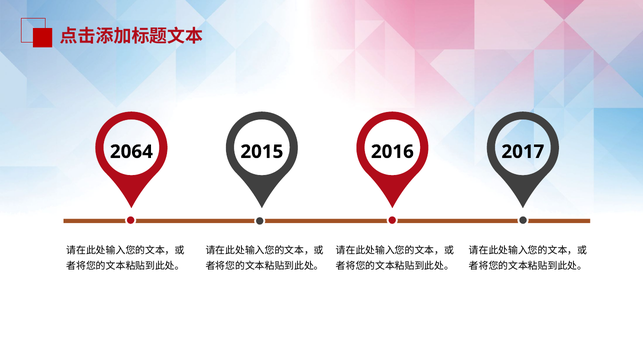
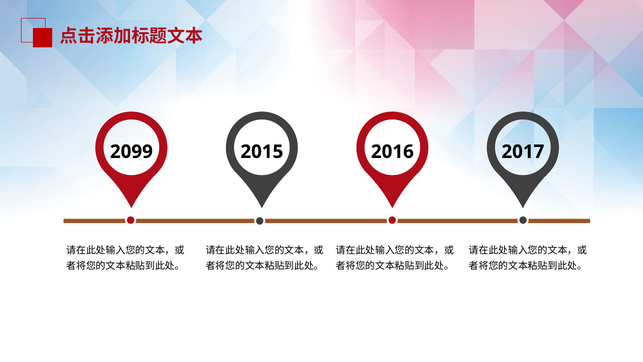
2064: 2064 -> 2099 (131, 152)
